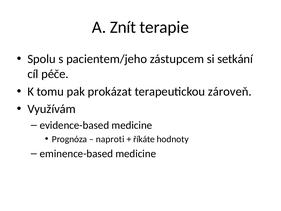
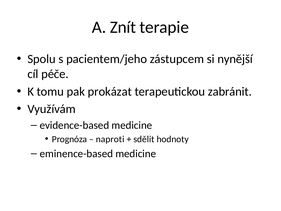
setkání: setkání -> nynější (235, 59)
zároveň: zároveň -> zabránit (230, 91)
říkáte: říkáte -> sdělit (144, 139)
